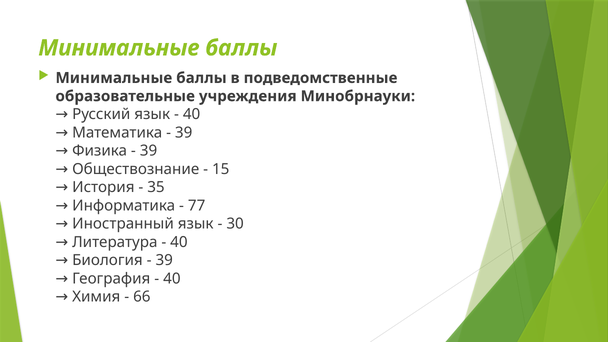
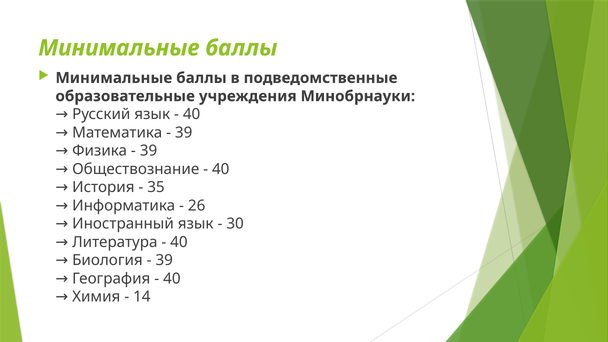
15: 15 -> 40 (221, 169)
77: 77 -> 26 (197, 206)
66: 66 -> 14 (142, 297)
